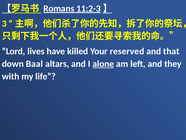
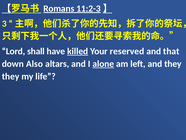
lives: lives -> shall (36, 51)
killed underline: none -> present (78, 51)
Baal: Baal -> Also (34, 64)
with: with -> they (11, 76)
